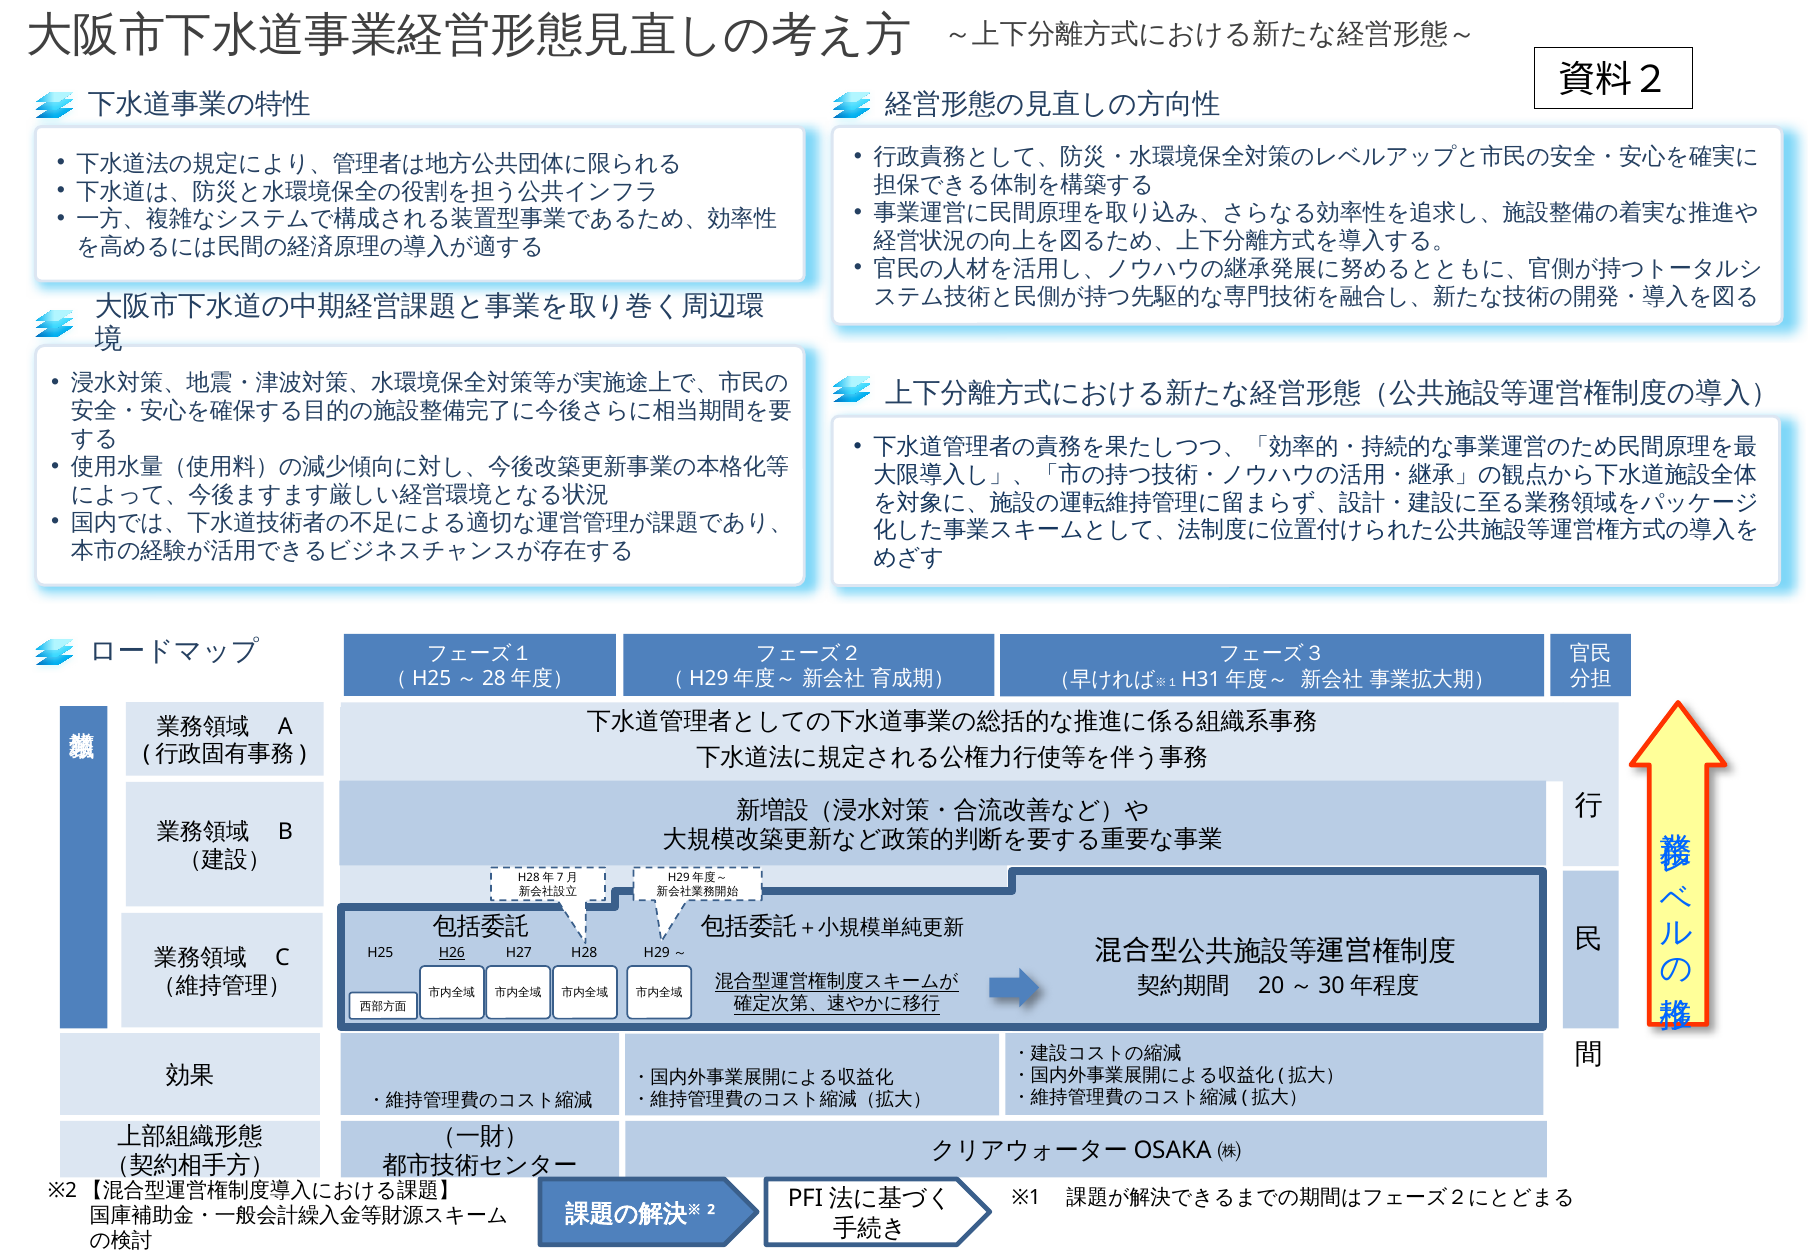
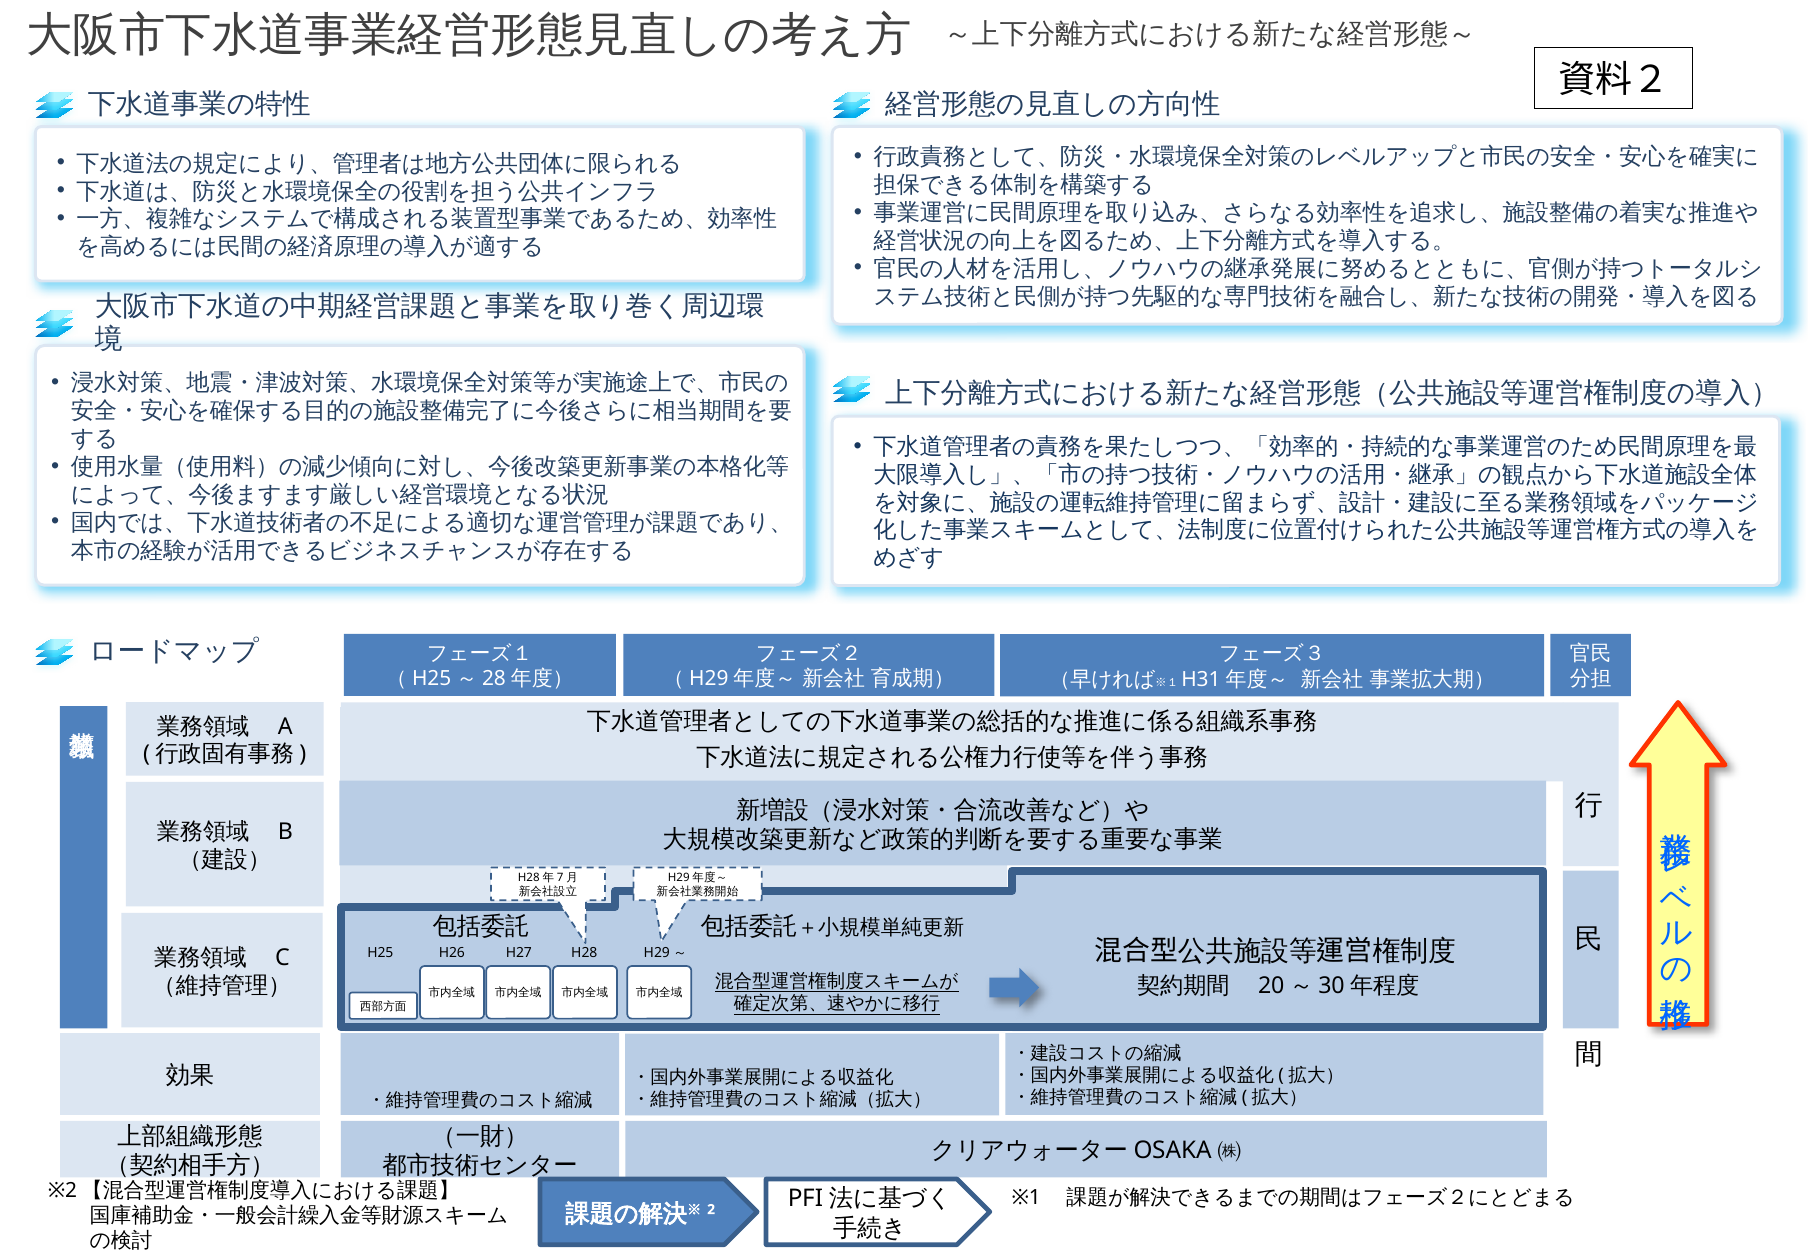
H26 underline: present -> none (452, 953)
